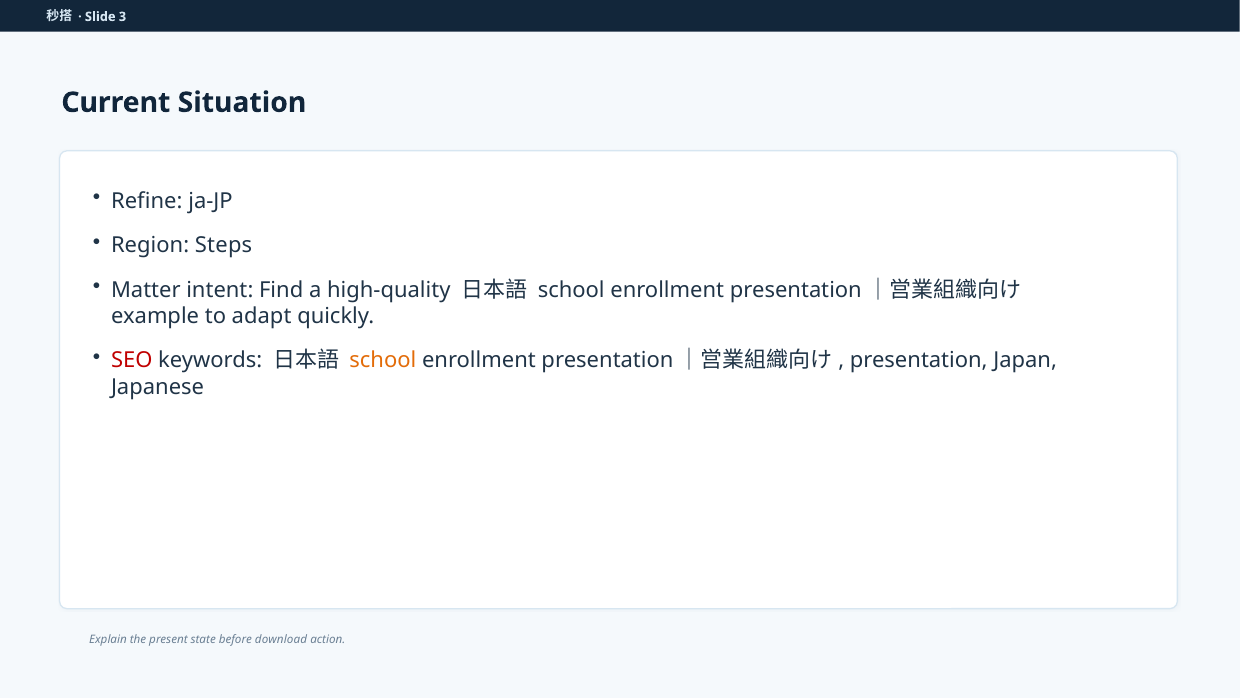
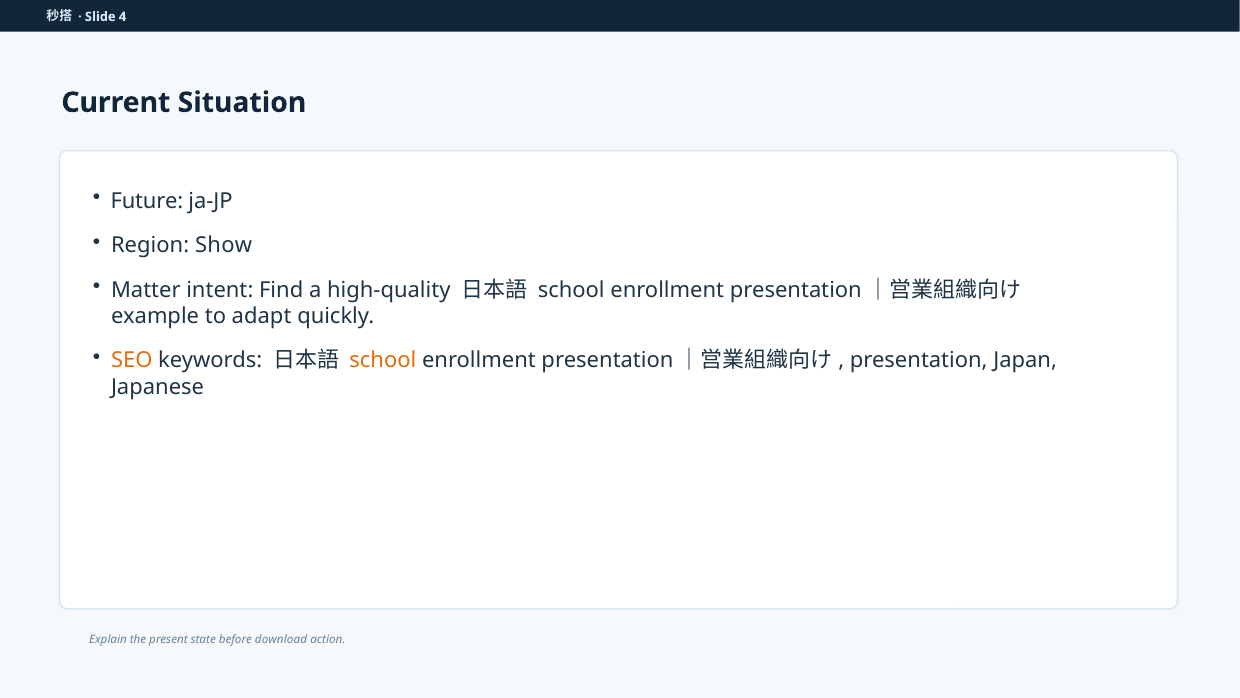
3: 3 -> 4 (122, 17)
Refine: Refine -> Future (147, 201)
Steps: Steps -> Show (224, 245)
SEO colour: red -> orange (132, 360)
